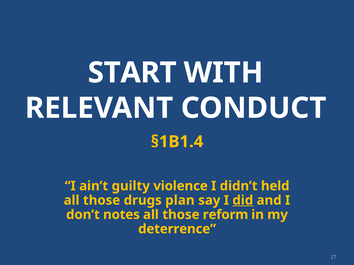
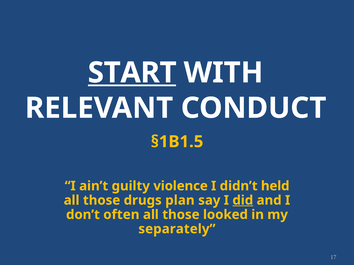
START underline: none -> present (132, 73)
§1B1.4: §1B1.4 -> §1B1.5 (177, 142)
notes: notes -> often (121, 215)
reform: reform -> looked (225, 215)
deterrence: deterrence -> separately (177, 229)
